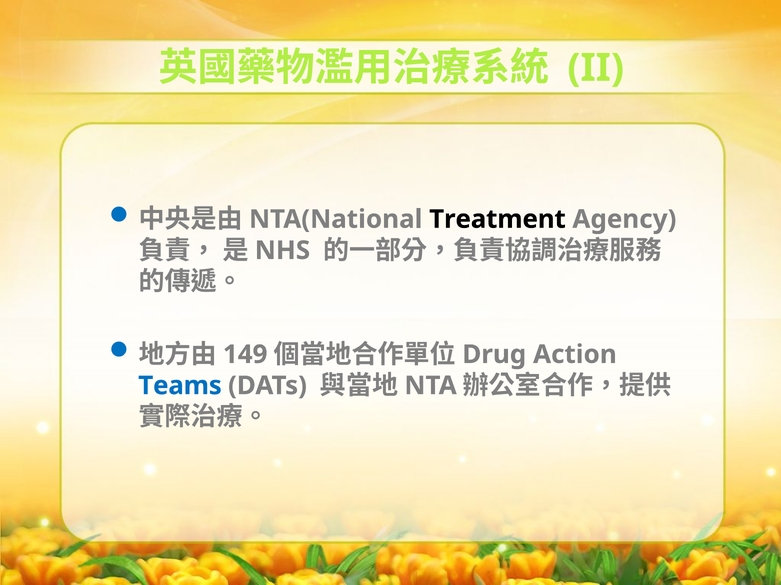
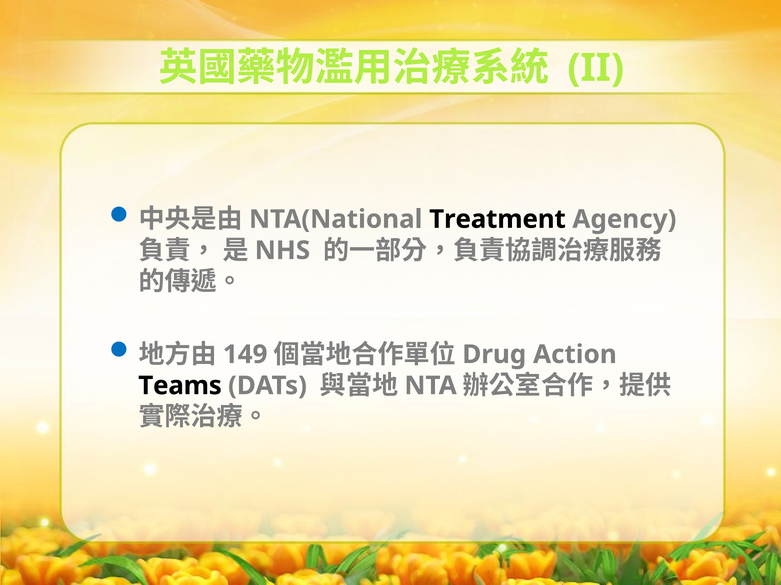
Teams colour: blue -> black (180, 386)
